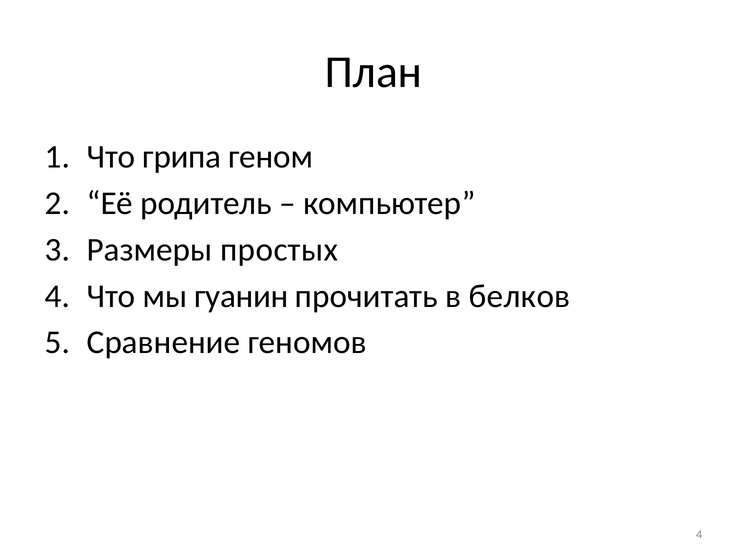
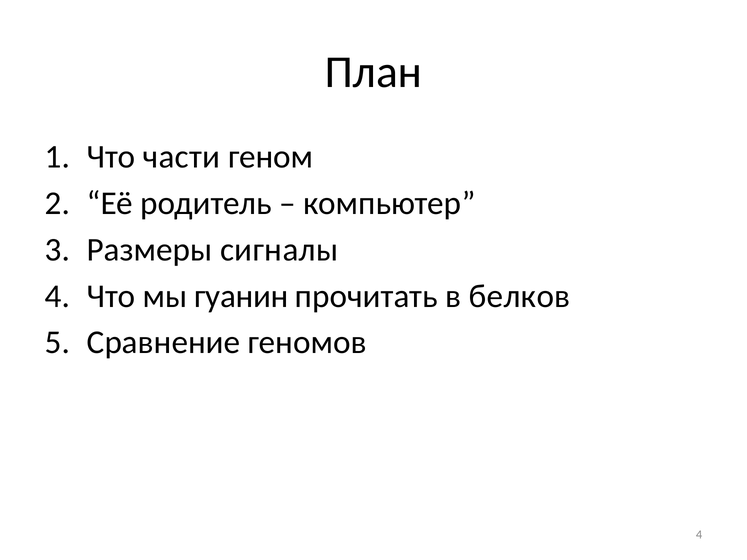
грипа: грипа -> части (181, 157)
простых: простых -> сигналы (279, 250)
